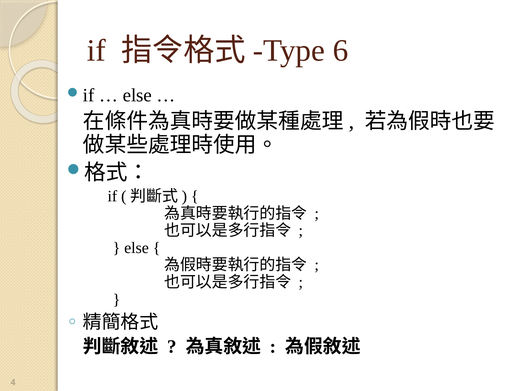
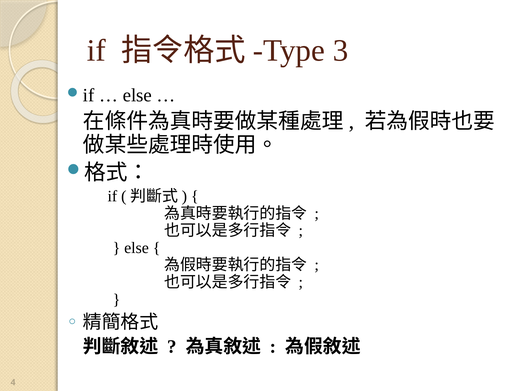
6: 6 -> 3 (341, 50)
